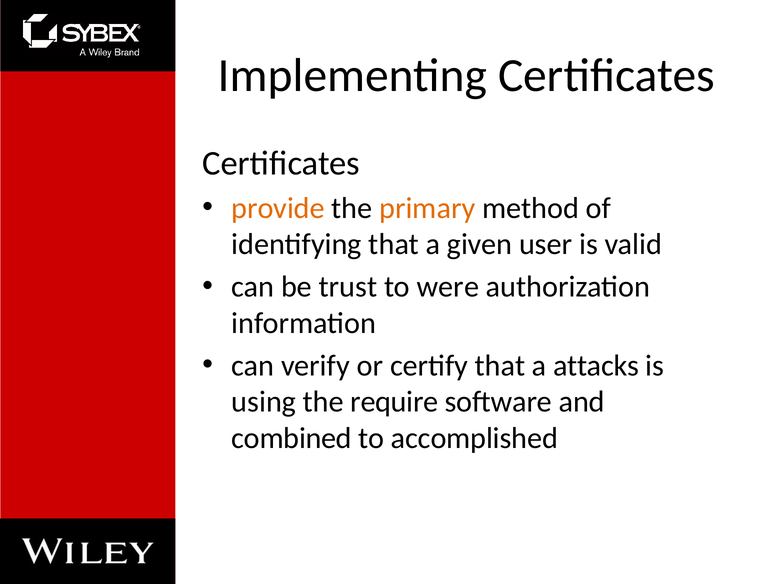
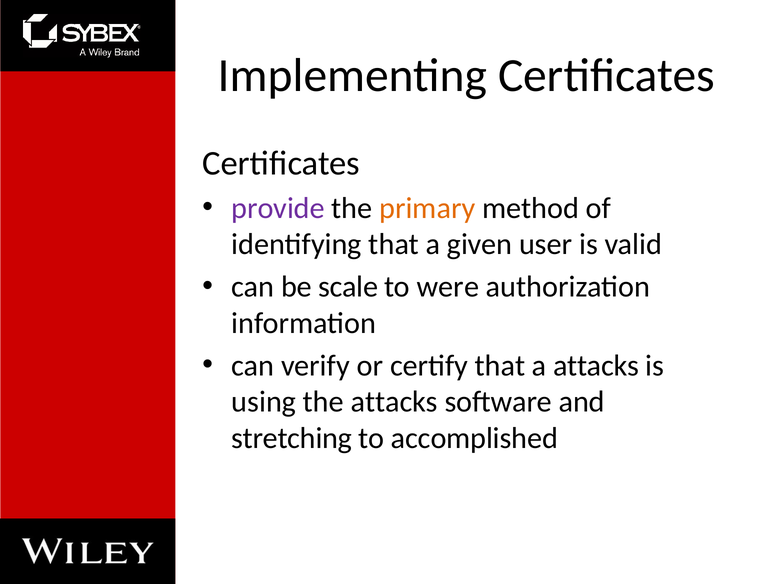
provide colour: orange -> purple (278, 208)
trust: trust -> scale (348, 287)
the require: require -> attacks (394, 402)
combined: combined -> stretching (292, 438)
